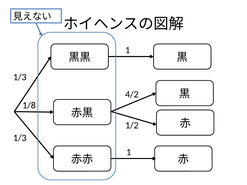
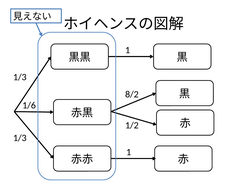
4/2: 4/2 -> 8/2 (132, 94)
1/8: 1/8 -> 1/6 (29, 106)
